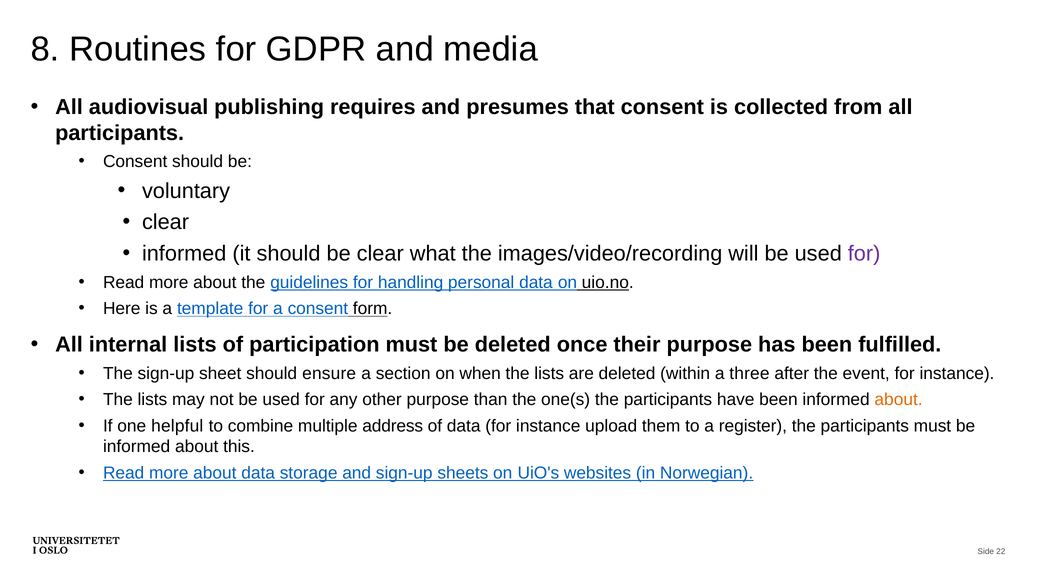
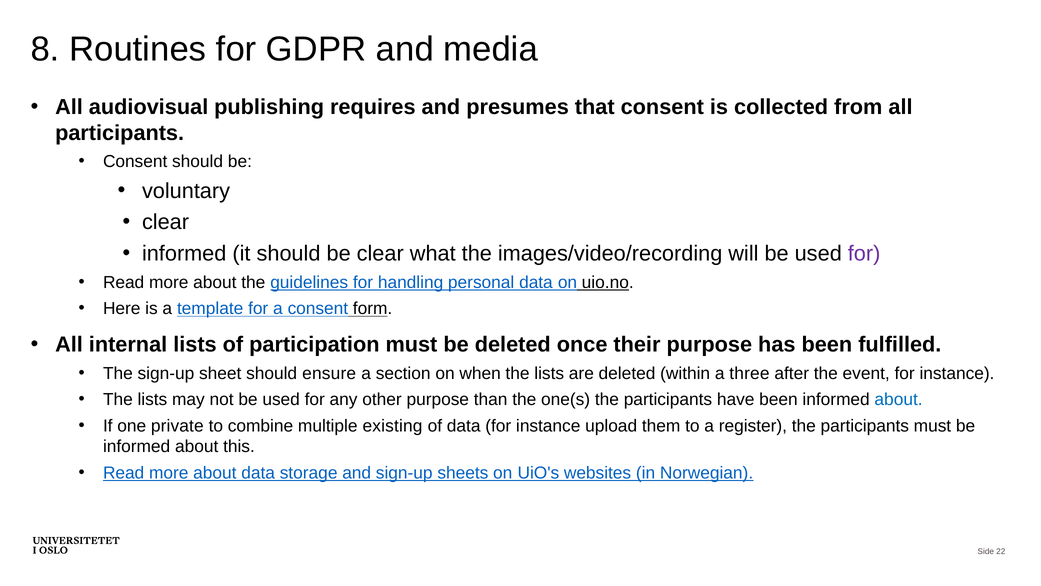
about colour: orange -> blue (899, 399)
helpful: helpful -> private (177, 426)
address: address -> existing (393, 426)
